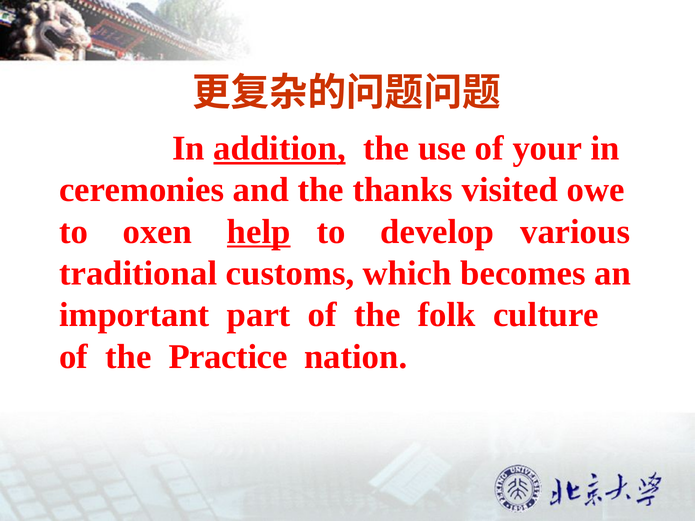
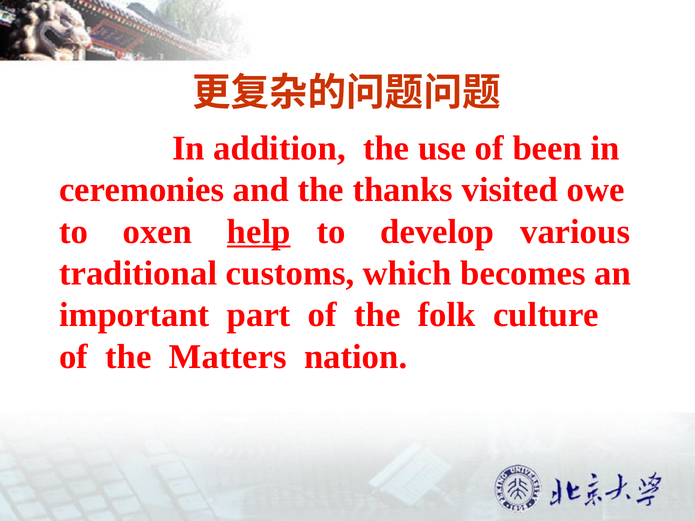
addition underline: present -> none (280, 148)
your: your -> been (547, 148)
Practice: Practice -> Matters (228, 357)
